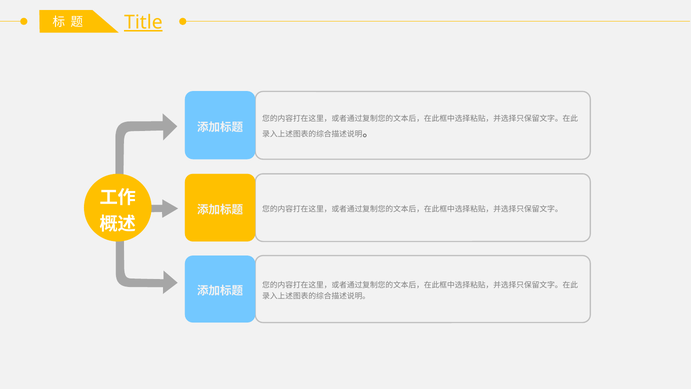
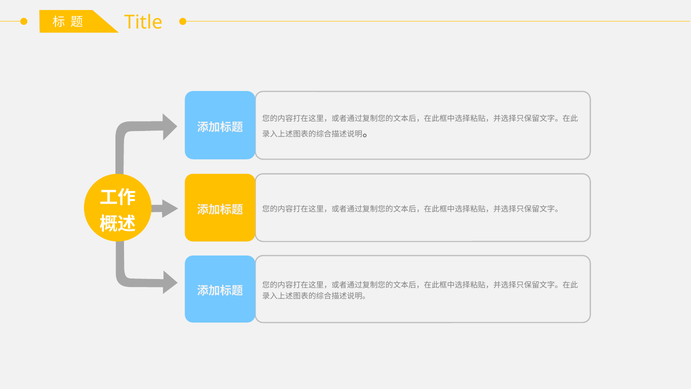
Title underline: present -> none (143, 22)
